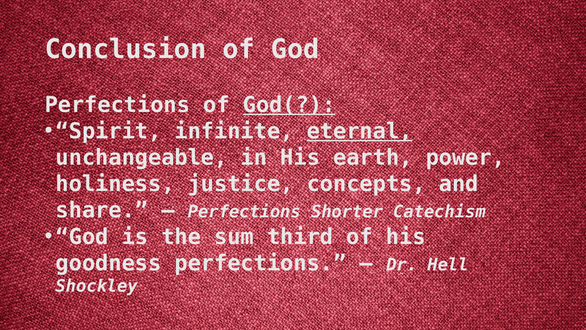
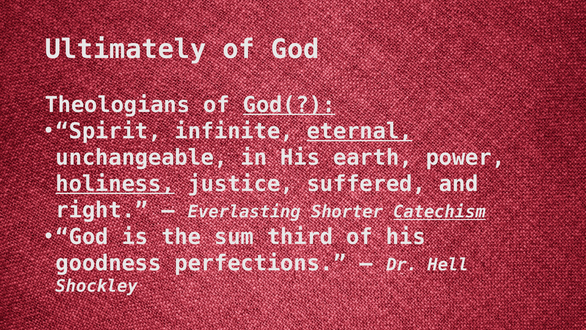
Conclusion: Conclusion -> Ultimately (125, 49)
Perfections: Perfections -> Theologians (117, 105)
holiness underline: none -> present (115, 184)
concepts: concepts -> suffered (366, 184)
share: share -> right (102, 210)
Perfections: Perfections -> Everlasting (244, 212)
Catechism underline: none -> present (439, 212)
